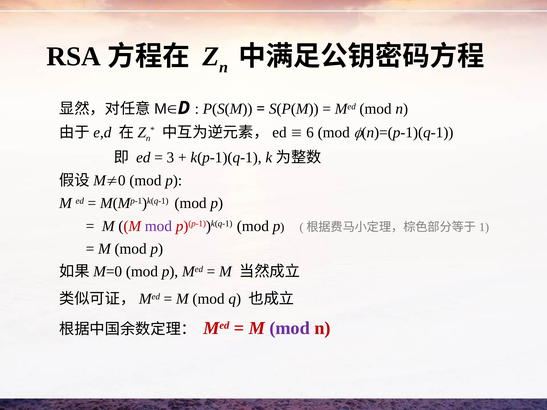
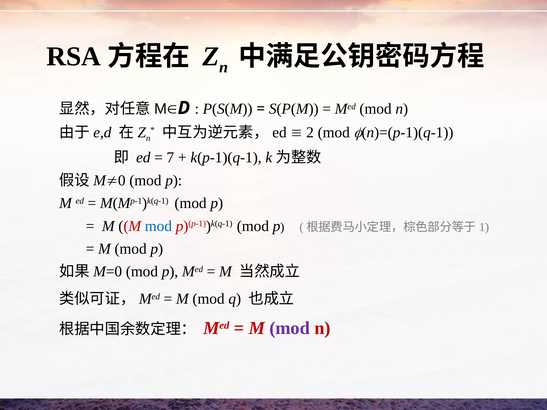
6: 6 -> 2 (310, 132)
3: 3 -> 7 (170, 158)
mod colour: purple -> blue (158, 226)
